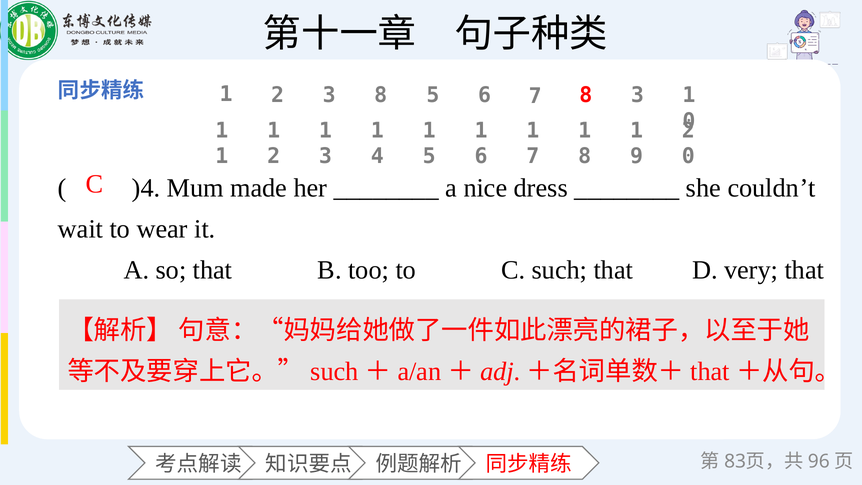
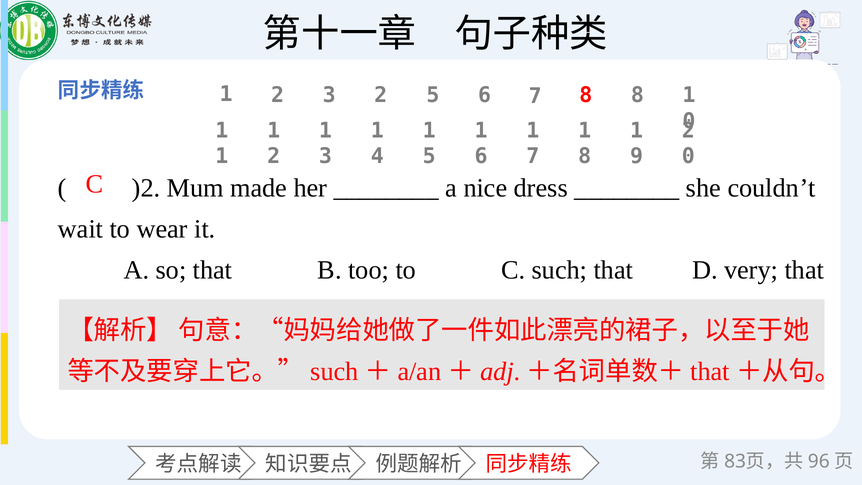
3 8: 8 -> 2 (381, 95)
8 3: 3 -> 8 (637, 95)
)4: )4 -> )2 (146, 188)
